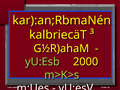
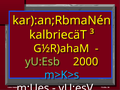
m>K>s colour: light green -> light blue (62, 75)
